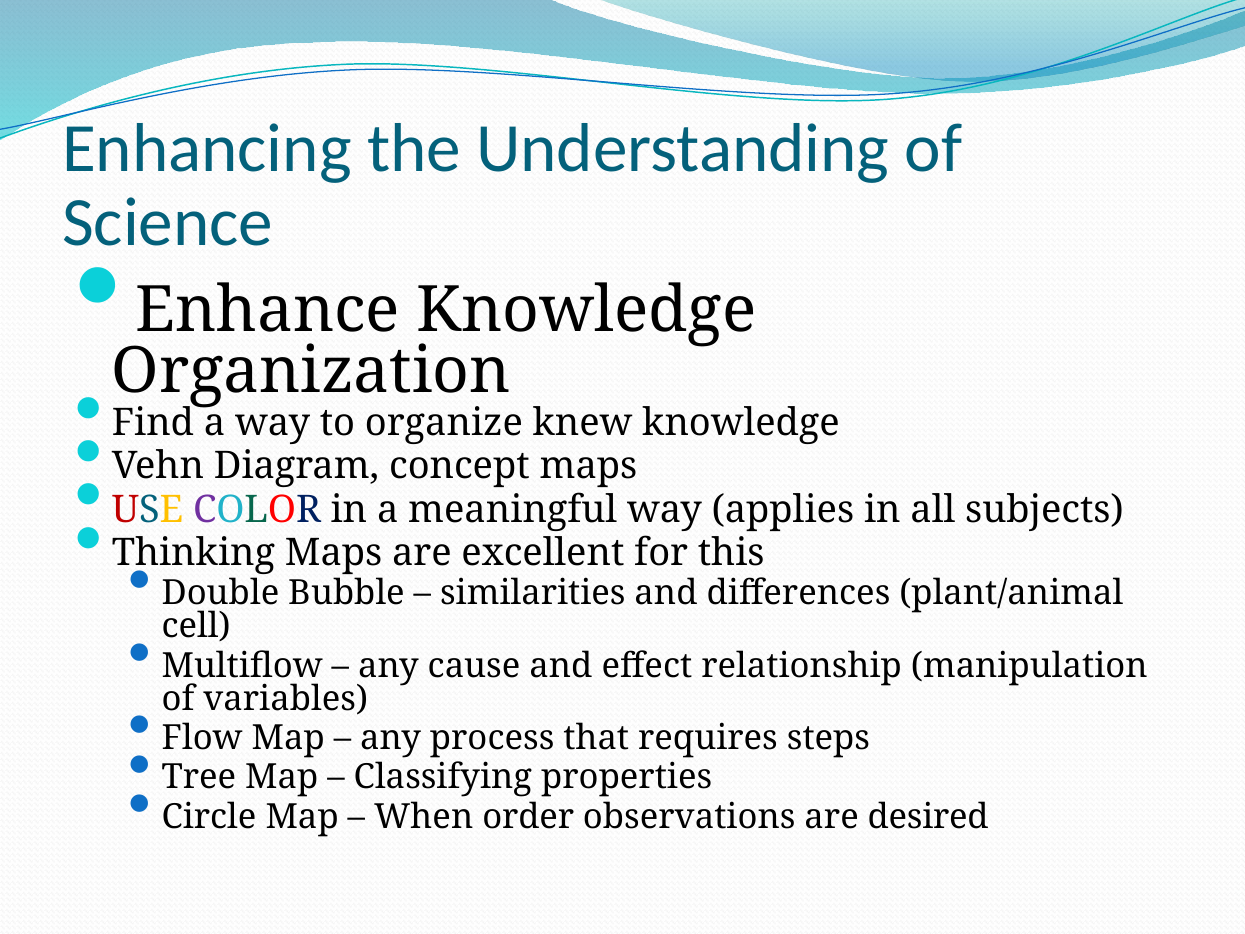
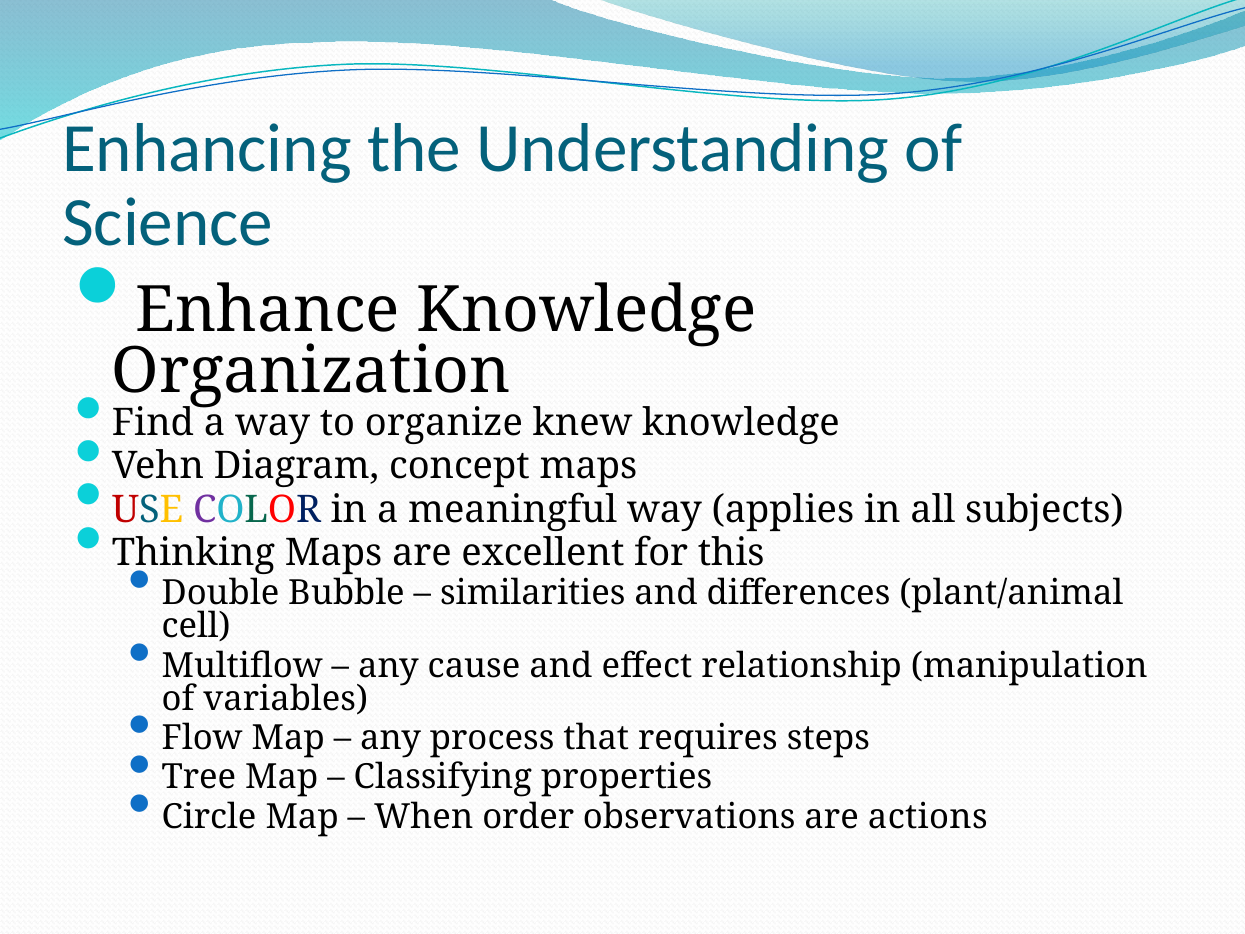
desired: desired -> actions (928, 817)
